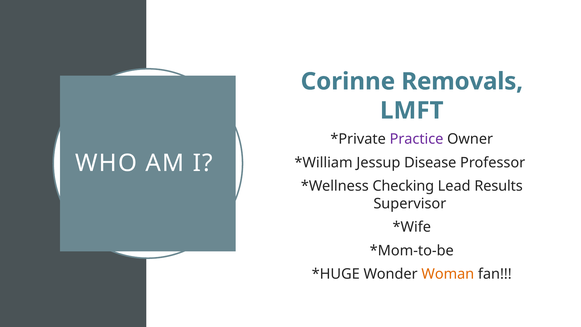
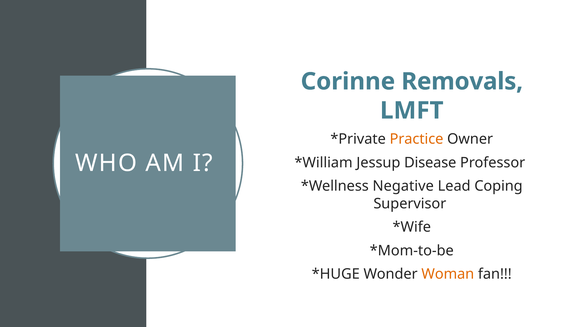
Practice colour: purple -> orange (416, 139)
Checking: Checking -> Negative (403, 186)
Results: Results -> Coping (499, 186)
